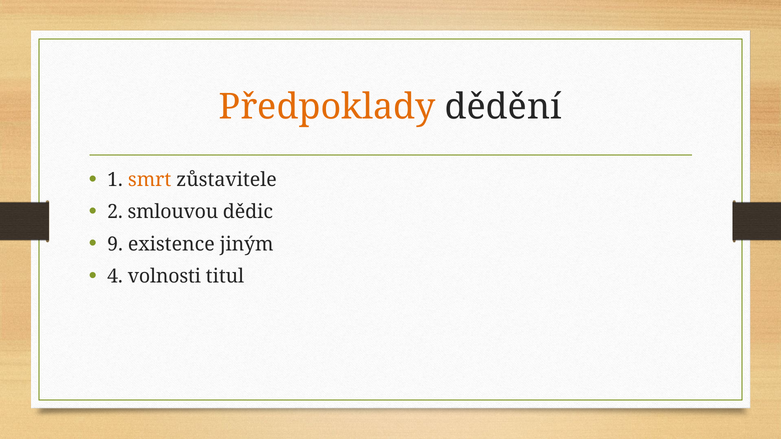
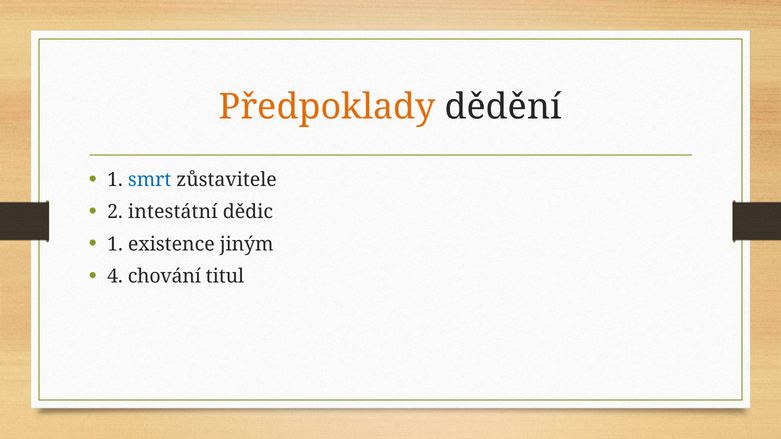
smrt colour: orange -> blue (150, 180)
smlouvou: smlouvou -> intestátní (173, 212)
9: 9 -> 1 (115, 244)
volnosti: volnosti -> chování (164, 276)
